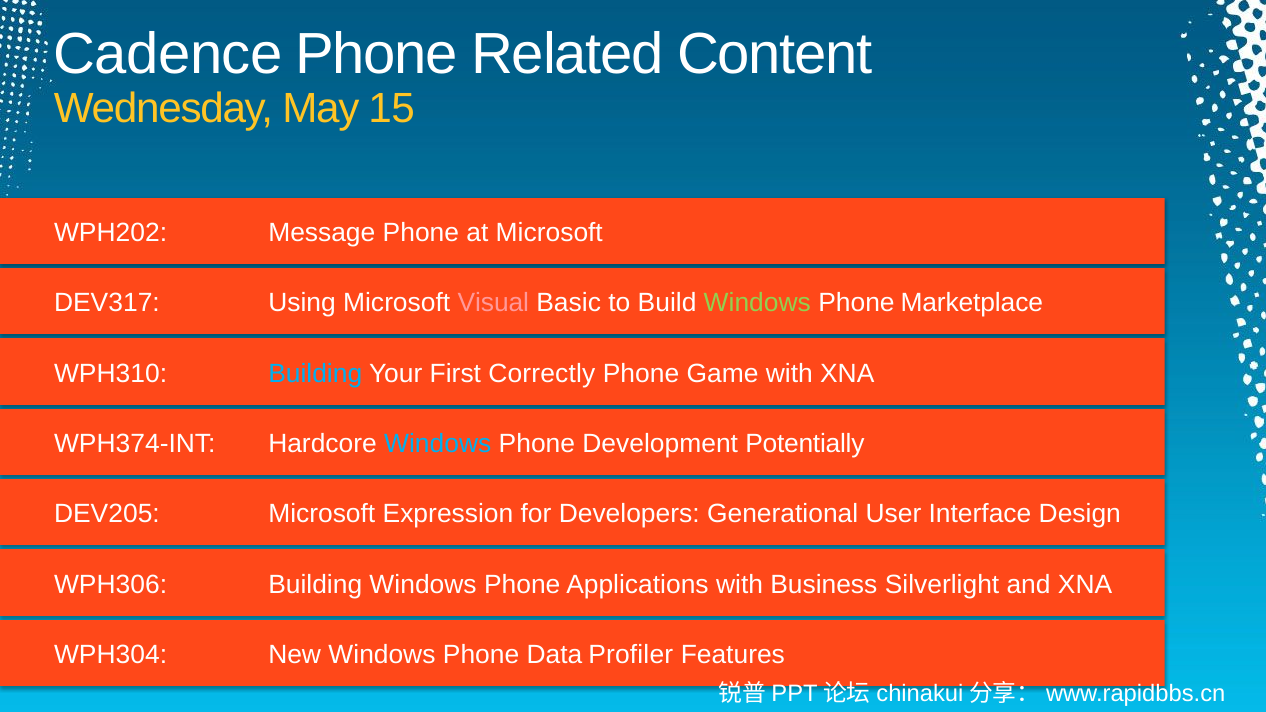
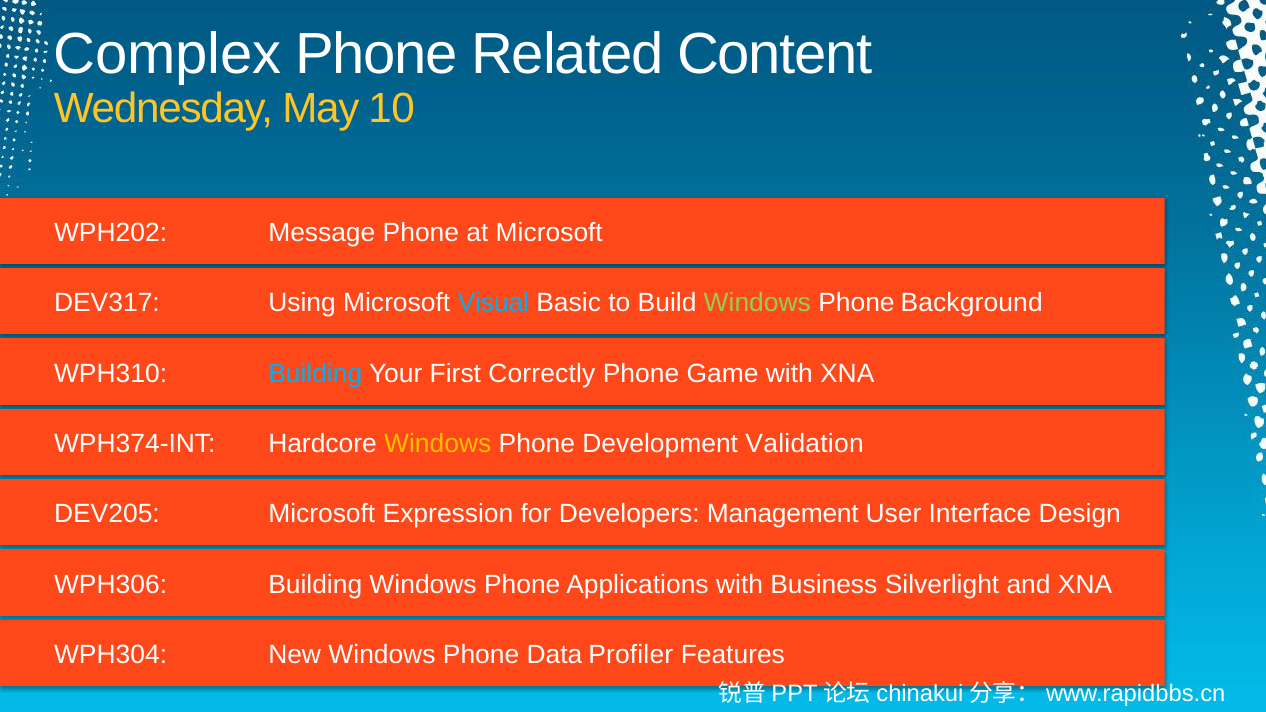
Cadence: Cadence -> Complex (168, 55)
15: 15 -> 10 (392, 109)
Visual colour: pink -> light blue (493, 303)
Marketplace: Marketplace -> Background (972, 303)
Windows colour: light blue -> yellow (438, 444)
Potentially: Potentially -> Validation (805, 444)
Generational: Generational -> Management (783, 514)
